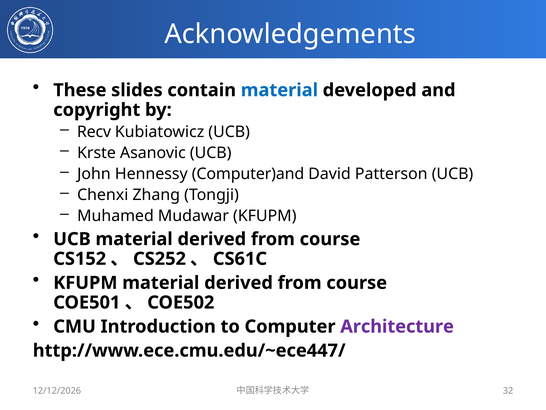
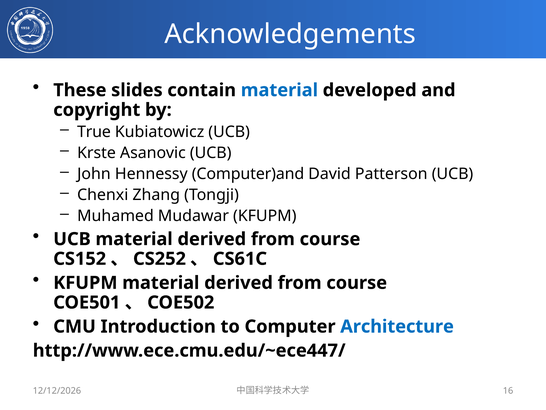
Recv: Recv -> True (94, 132)
Architecture colour: purple -> blue (397, 326)
32: 32 -> 16 (508, 390)
